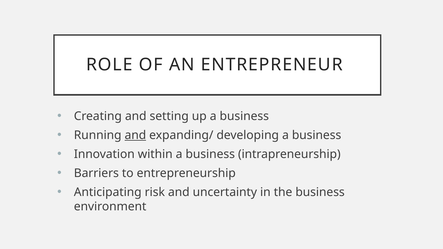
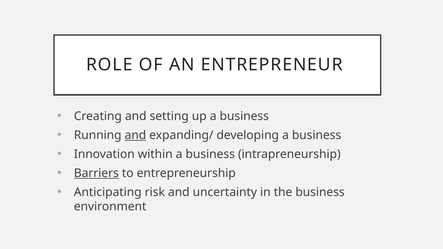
Barriers underline: none -> present (96, 173)
